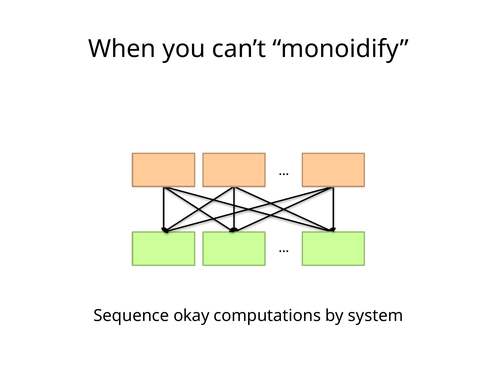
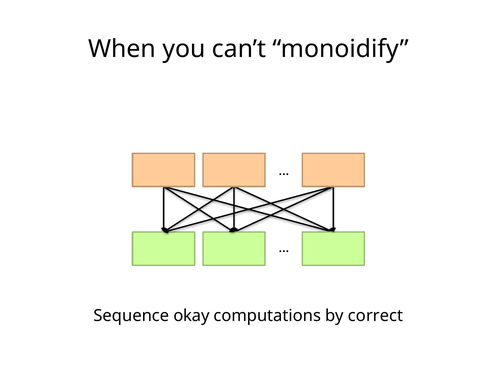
system: system -> correct (376, 316)
